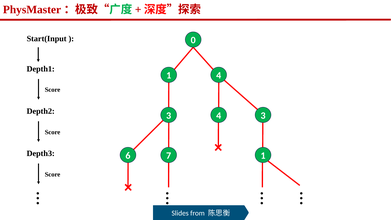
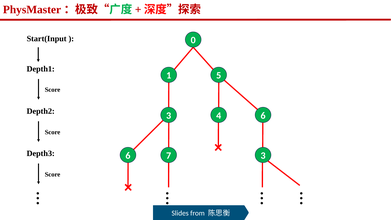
1 4: 4 -> 5 (219, 75)
3 4 3: 3 -> 6 (263, 116)
6 1: 1 -> 3 (263, 156)
